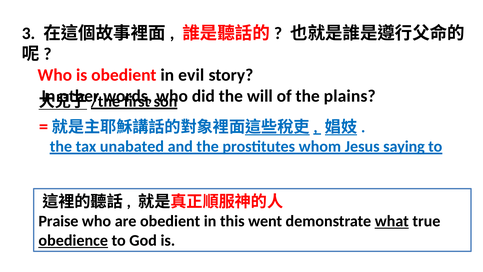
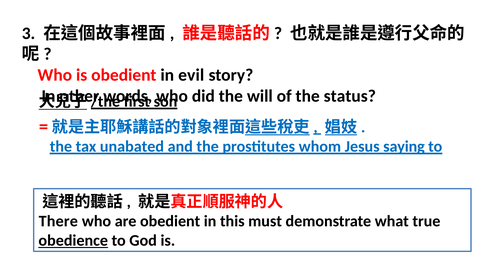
plains: plains -> status (350, 96)
Praise: Praise -> There (58, 221)
went: went -> must (265, 221)
what underline: present -> none (392, 221)
